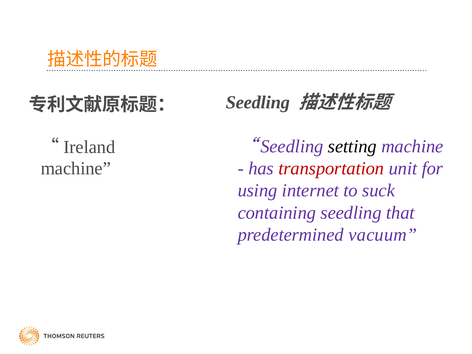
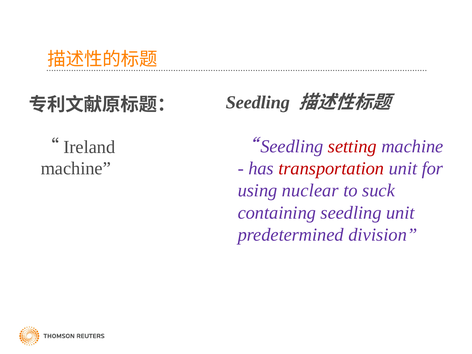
setting colour: black -> red (352, 147)
internet: internet -> nuclear (310, 191)
seedling that: that -> unit (400, 213)
vacuum: vacuum -> division (383, 235)
